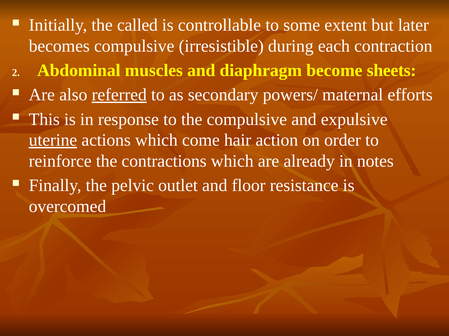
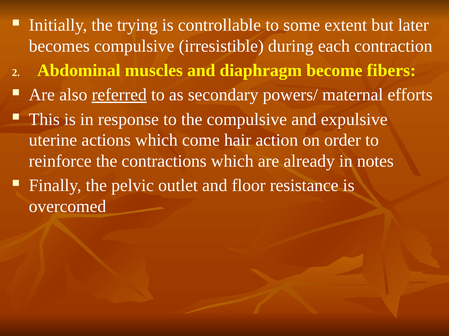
called: called -> trying (137, 25)
sheets: sheets -> fibers (391, 71)
uterine underline: present -> none (53, 140)
